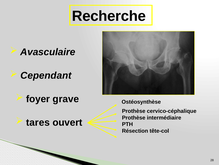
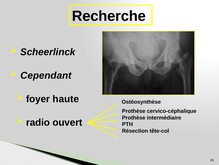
Avasculaire: Avasculaire -> Scheerlinck (48, 52)
grave: grave -> haute (66, 99)
tares: tares -> radio (38, 122)
